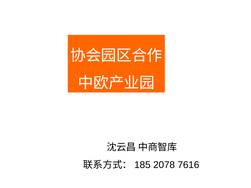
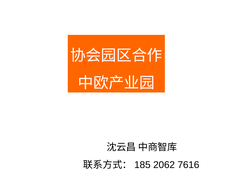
2078: 2078 -> 2062 (164, 165)
